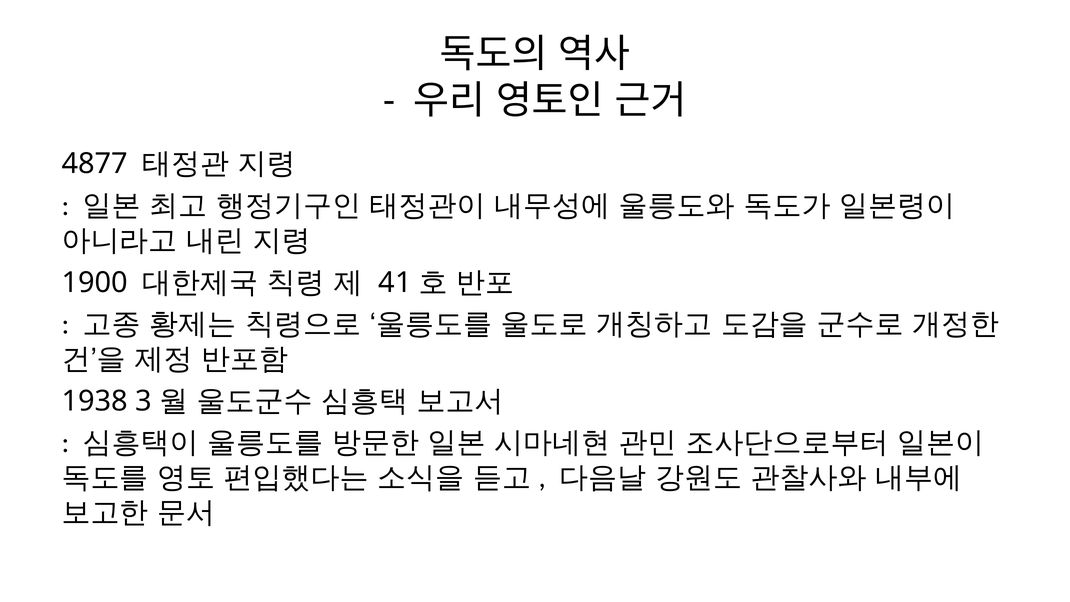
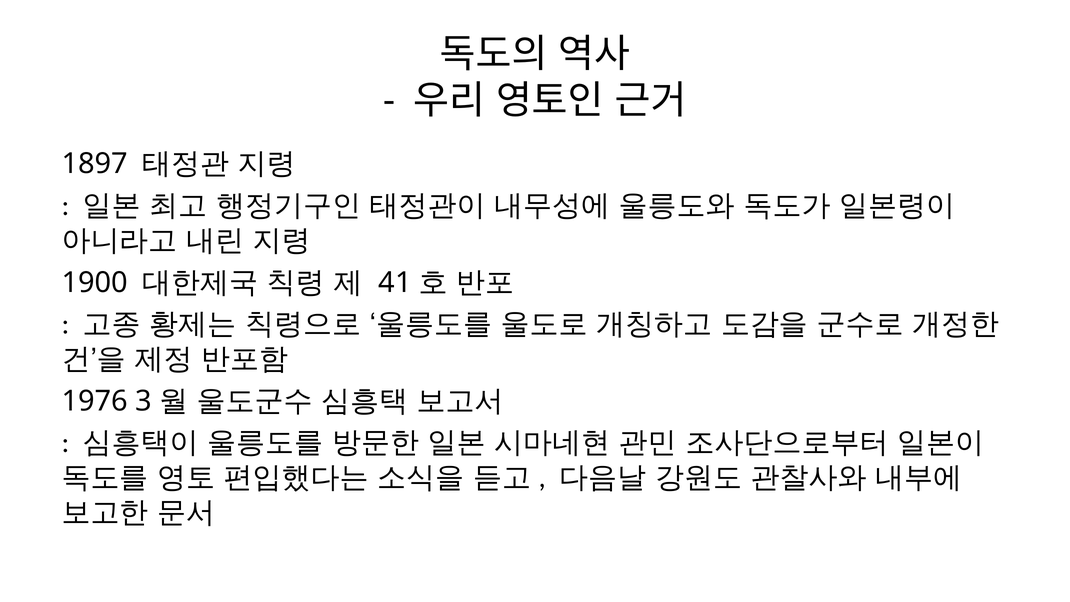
4877: 4877 -> 1897 (95, 164)
1938: 1938 -> 1976 (95, 401)
